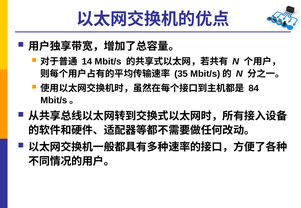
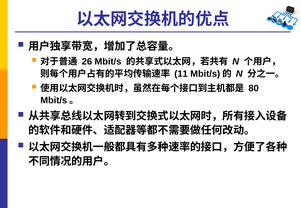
14: 14 -> 26 (87, 62)
35: 35 -> 11 (181, 74)
84: 84 -> 80 (254, 88)
